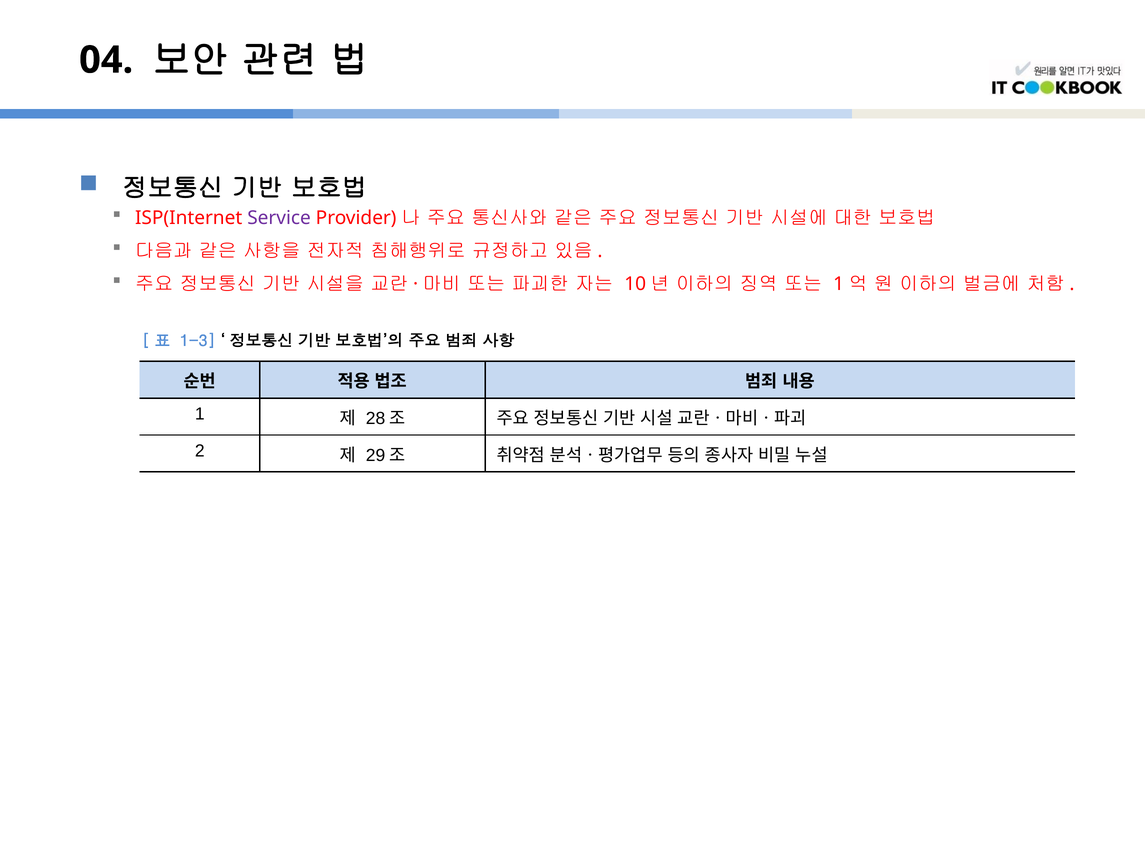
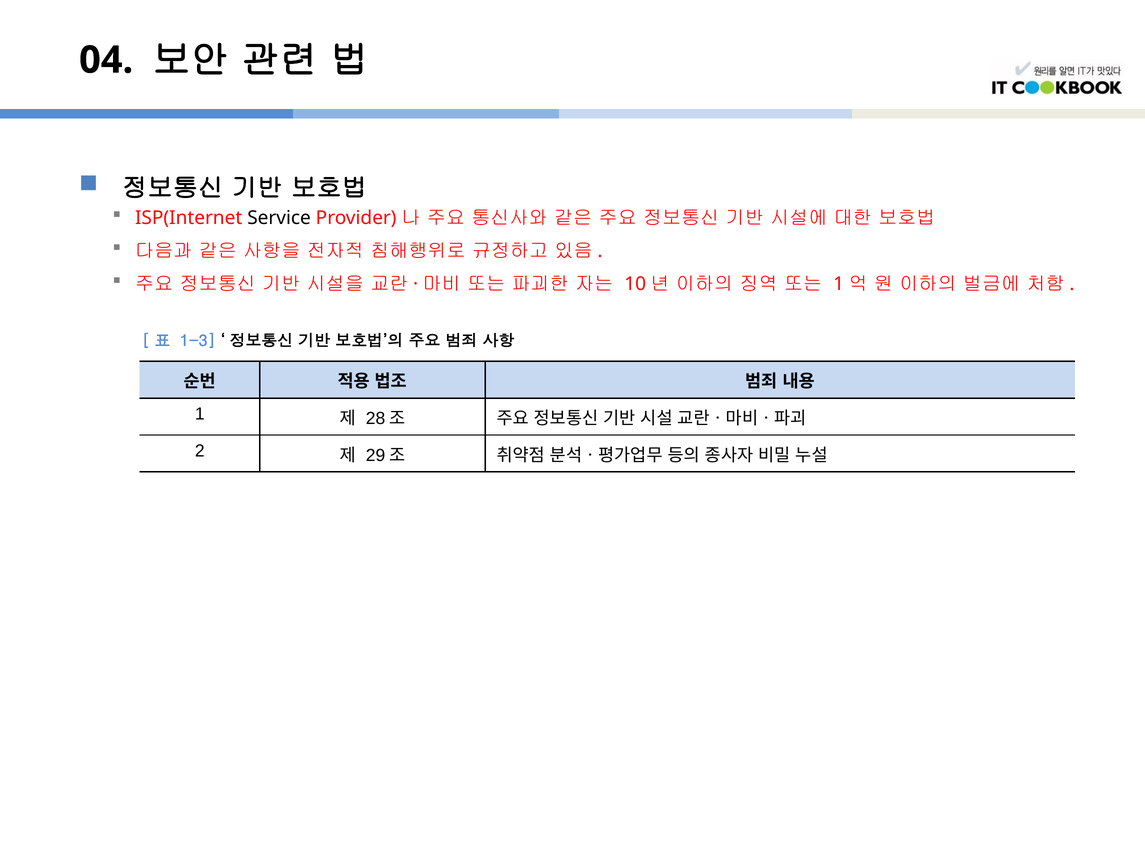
Service colour: purple -> black (279, 218)
